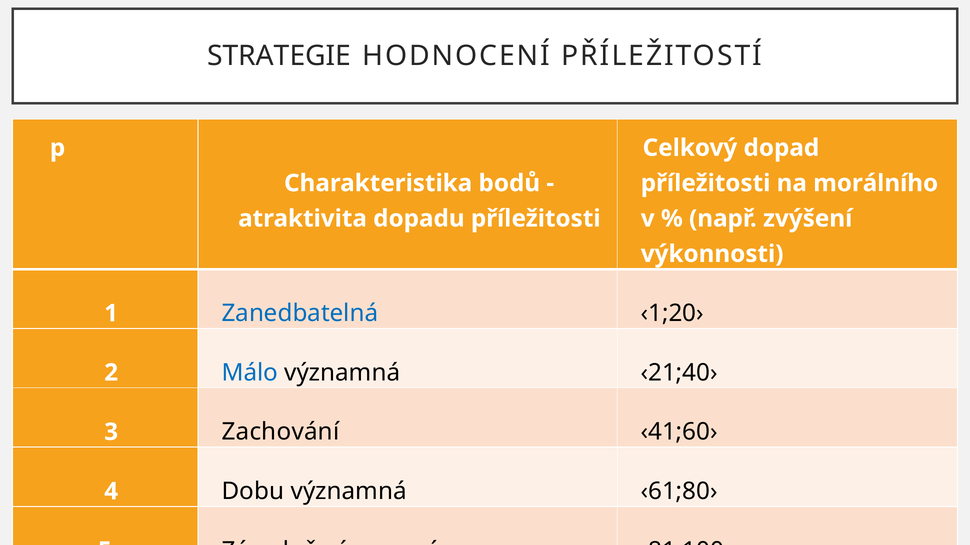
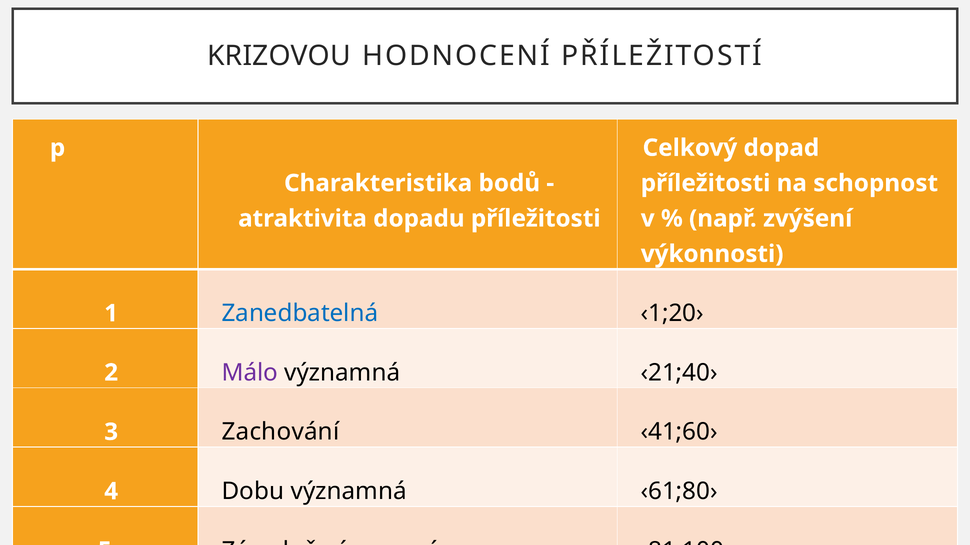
STRATEGIE: STRATEGIE -> KRIZOVOU (279, 56)
morálního: morálního -> schopnost (876, 183)
Málo colour: blue -> purple (250, 373)
